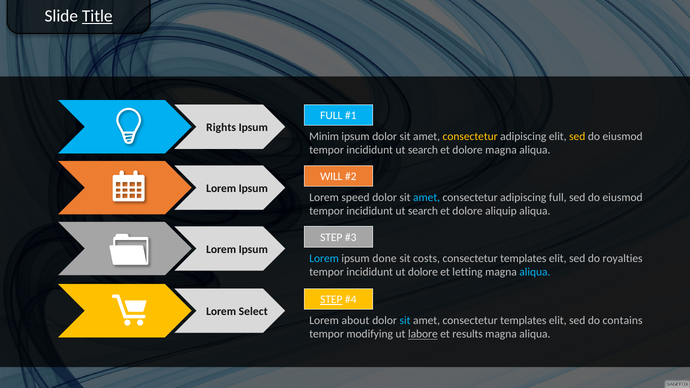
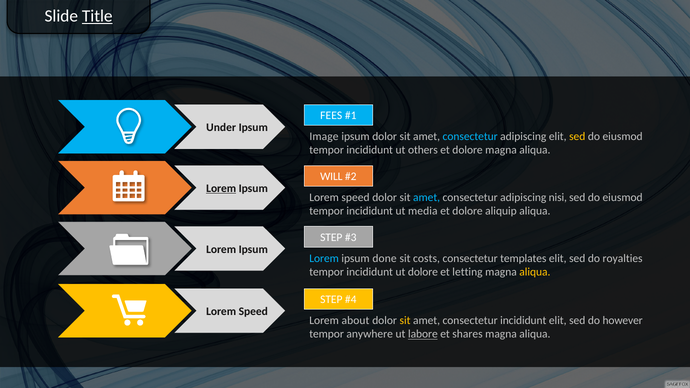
FULL: FULL -> FEES (331, 116)
Rights: Rights -> Under (221, 128)
Minim: Minim -> Image (324, 136)
consectetur colour: yellow -> light blue (470, 136)
search: search -> others (423, 150)
Lorem underline: none -> present (221, 188)
adipiscing full: full -> nisi (558, 197)
search: search -> media (423, 211)
aliqua colour: light blue -> yellow (535, 272)
STEP underline: present -> none (331, 300)
Select: Select -> Speed (253, 312)
sit colour: light blue -> yellow (405, 320)
amet consectetur templates: templates -> incididunt (523, 320)
contains: contains -> however (623, 320)
modifying: modifying -> anywhere (370, 334)
results: results -> shares (467, 334)
